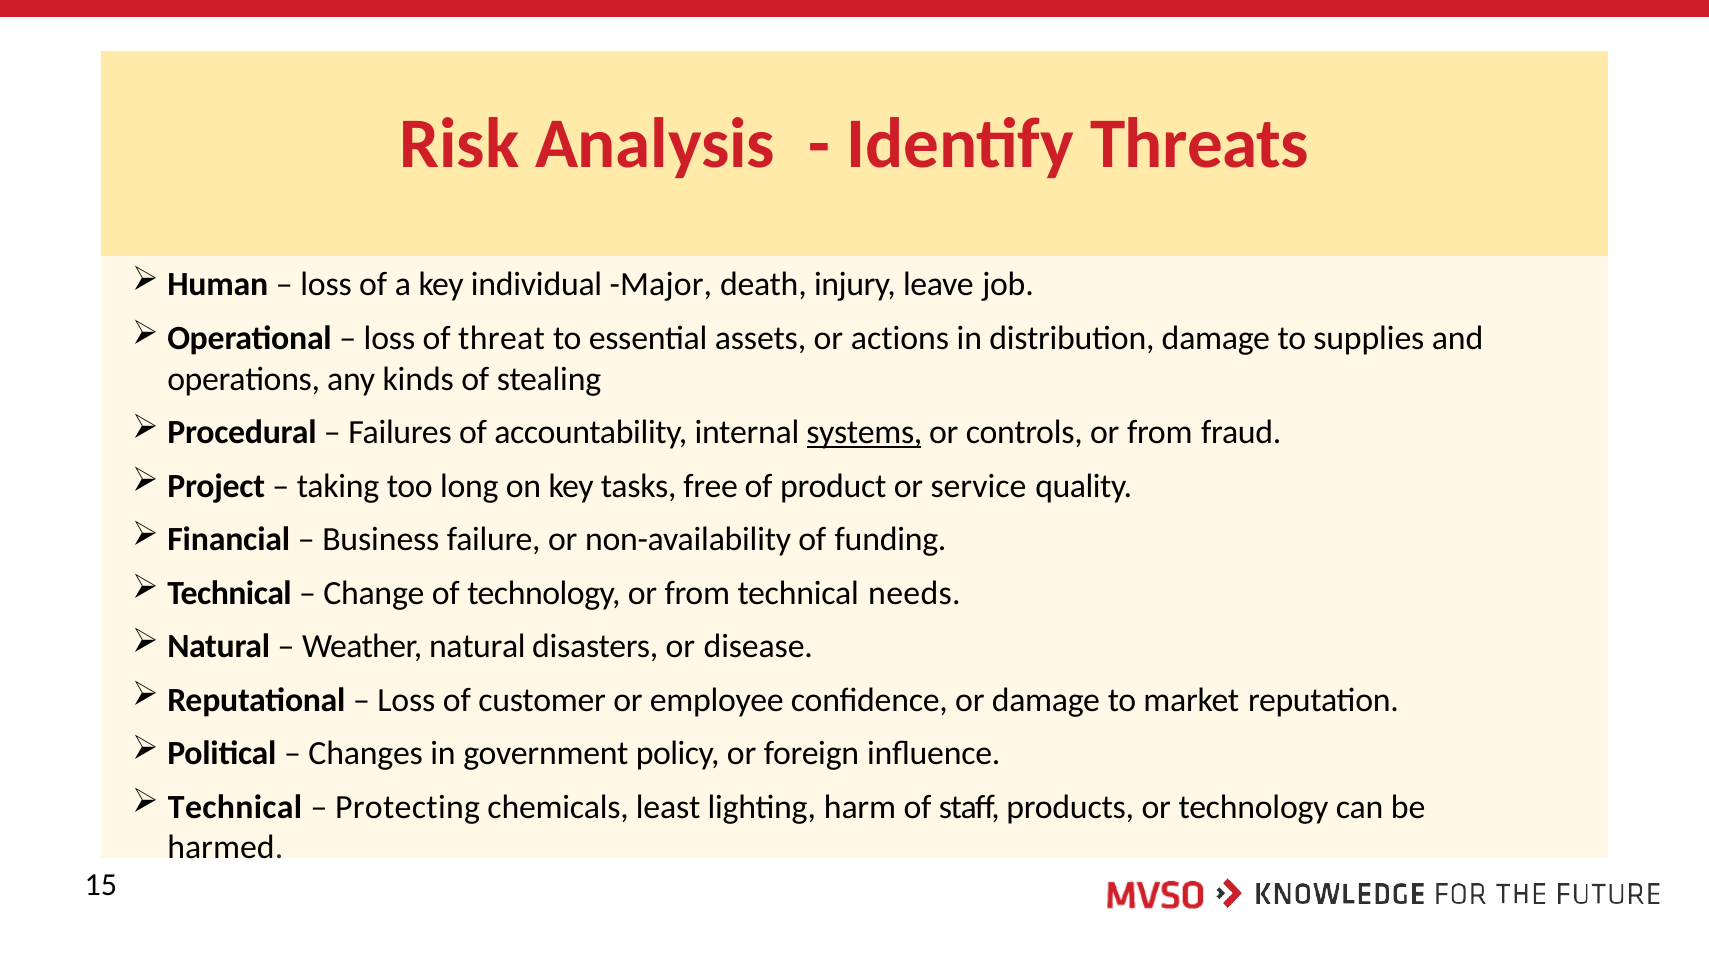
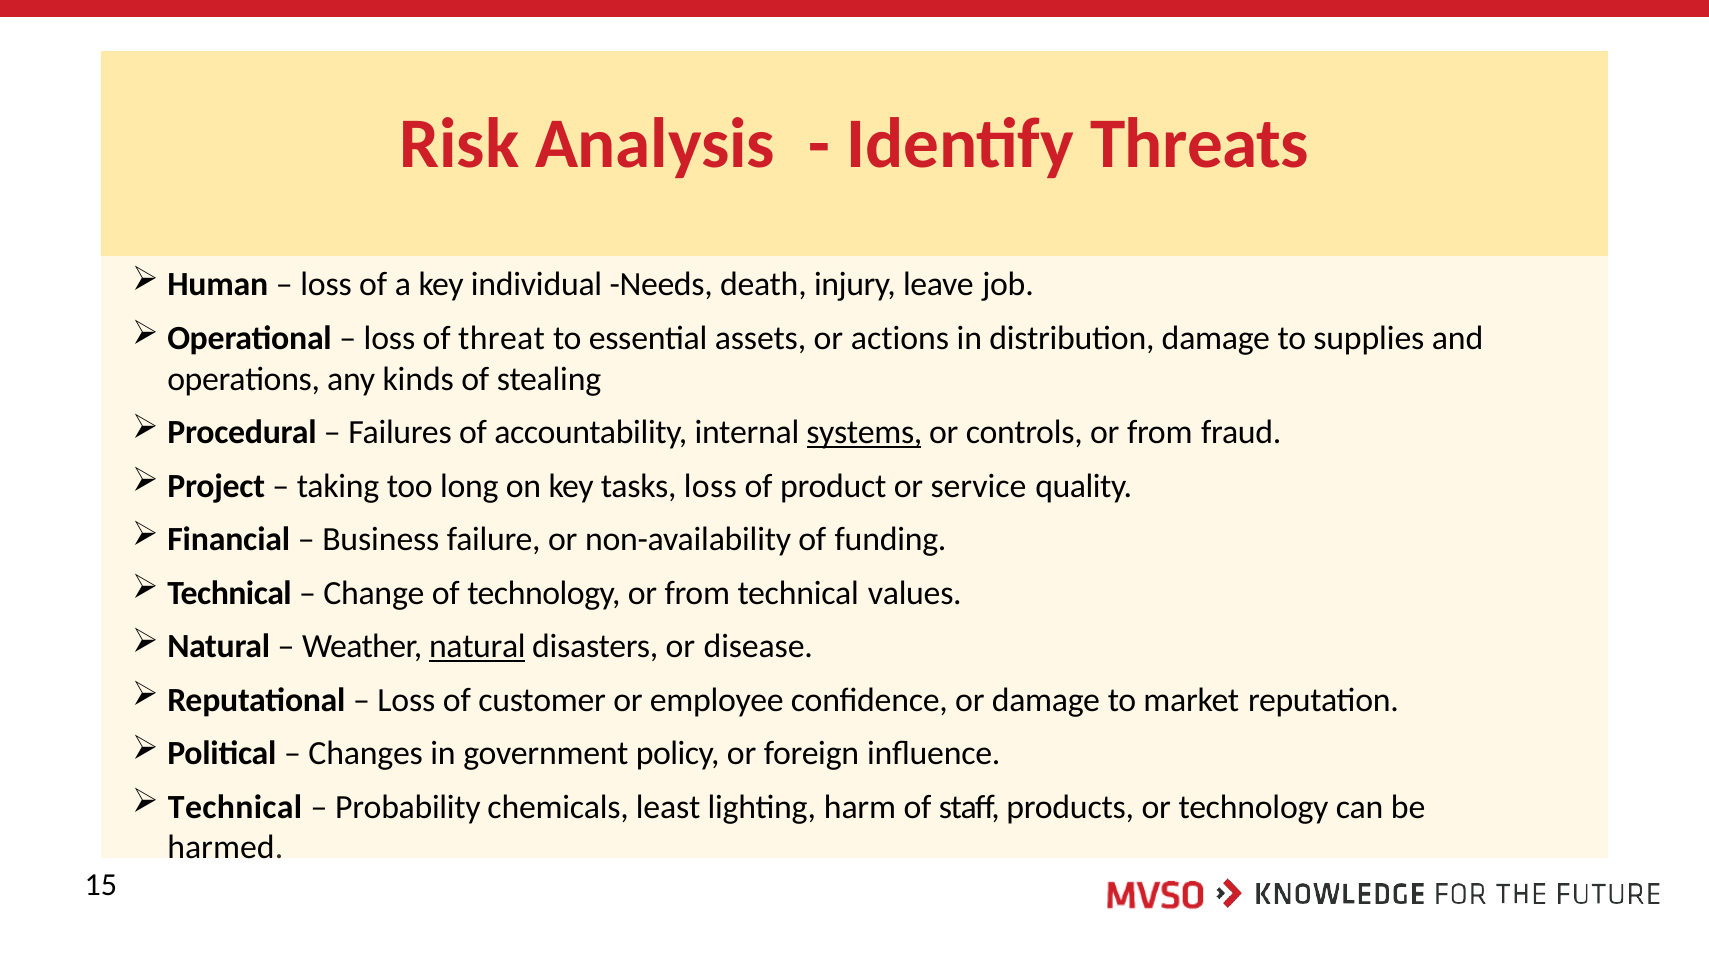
Major: Major -> Needs (661, 285)
tasks free: free -> loss (710, 486)
needs: needs -> values (915, 593)
natural underline: none -> present (477, 647)
Protecting: Protecting -> Probability (408, 807)
